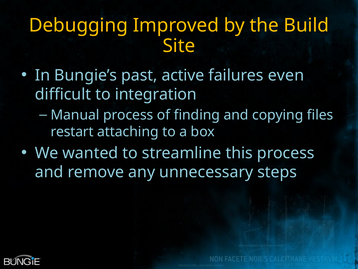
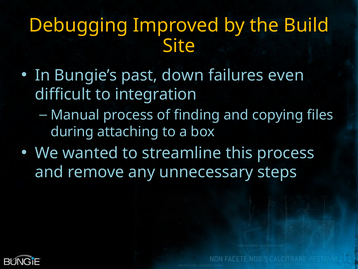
active: active -> down (183, 75)
restart: restart -> during (72, 131)
